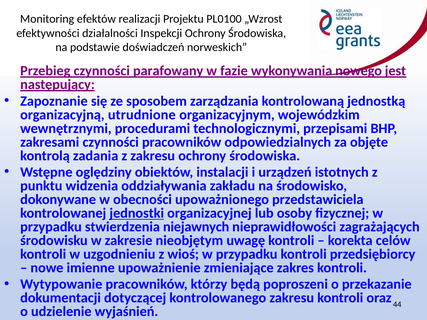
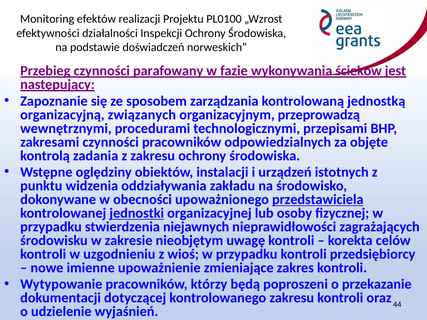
nowego: nowego -> ścieków (359, 71)
utrudnione: utrudnione -> związanych (142, 115)
wojewódzkim: wojewódzkim -> przeprowadzą (319, 115)
przedstawiciela underline: none -> present (318, 200)
